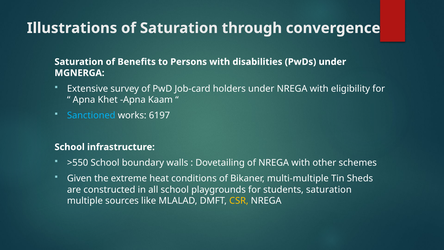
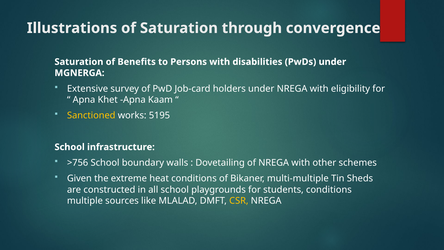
Sanctioned colour: light blue -> yellow (91, 115)
6197: 6197 -> 5195 (159, 115)
>550: >550 -> >756 (78, 163)
students saturation: saturation -> conditions (329, 189)
